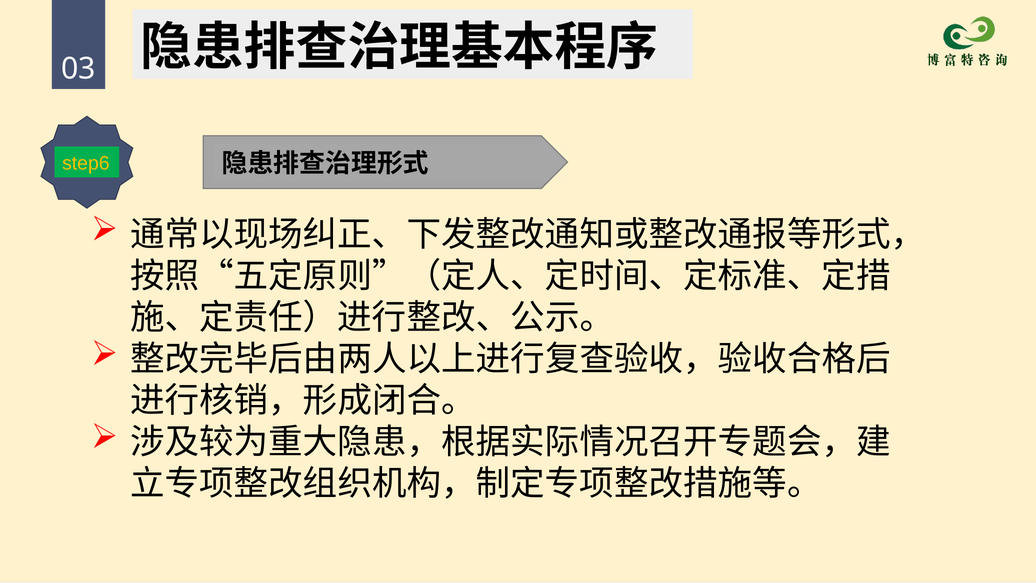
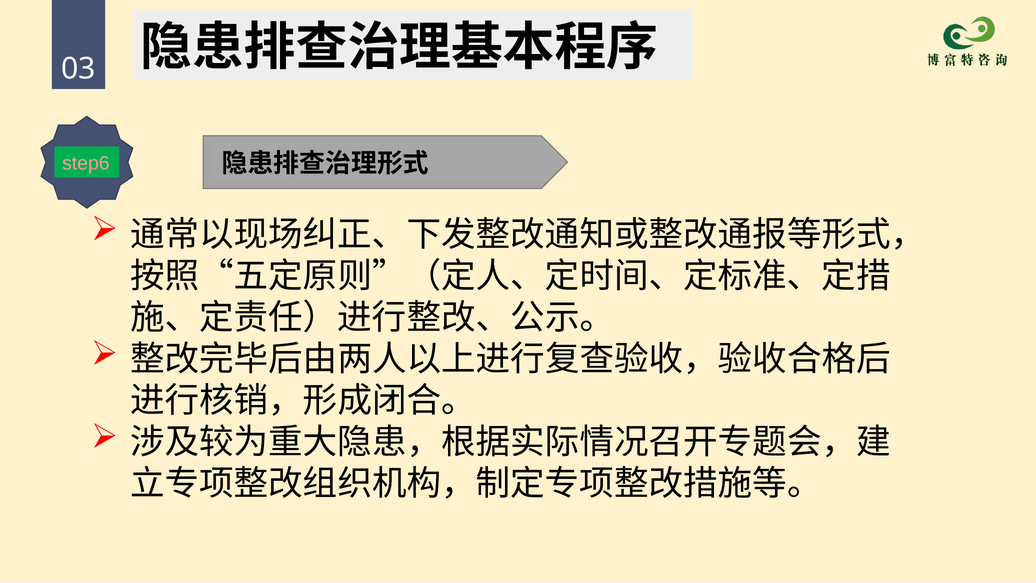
step6 colour: yellow -> pink (86, 163)
